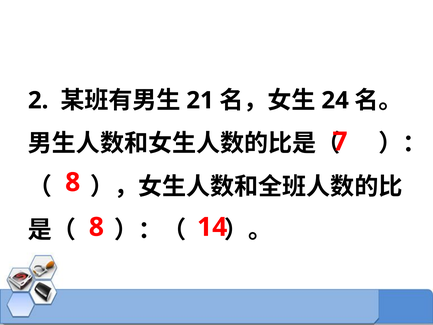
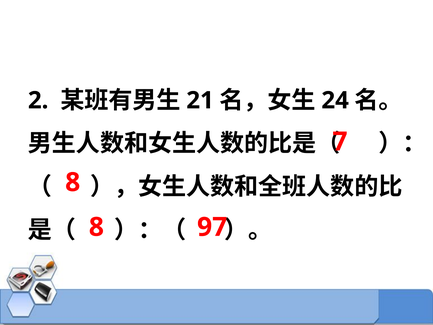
14: 14 -> 97 (212, 227)
